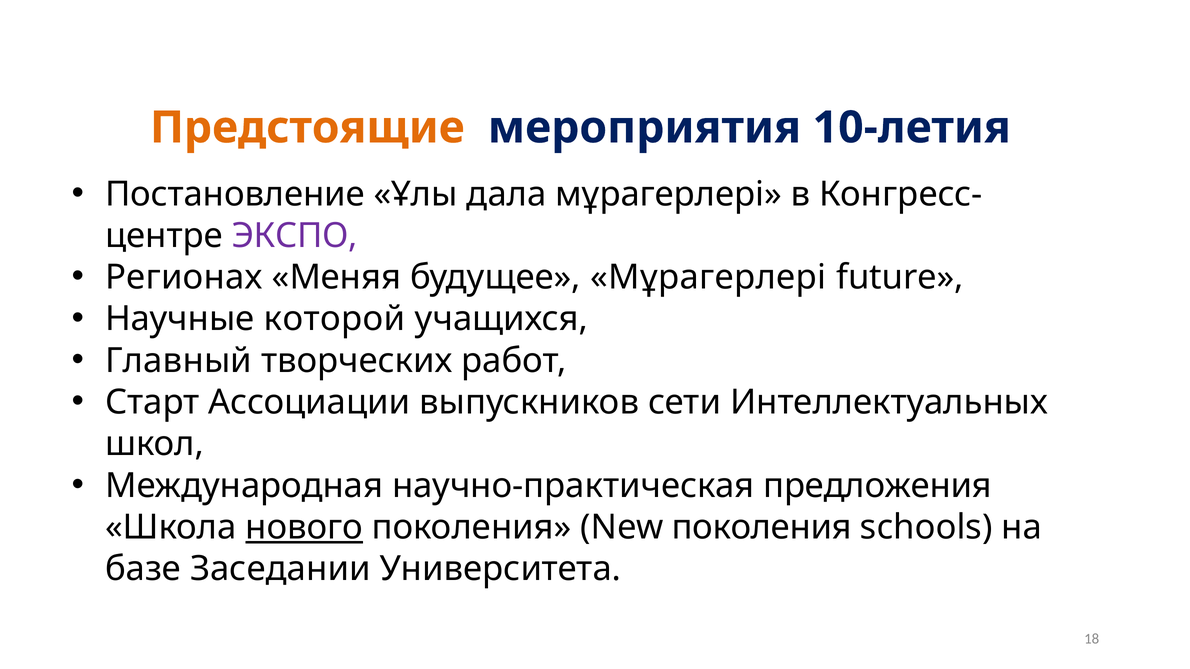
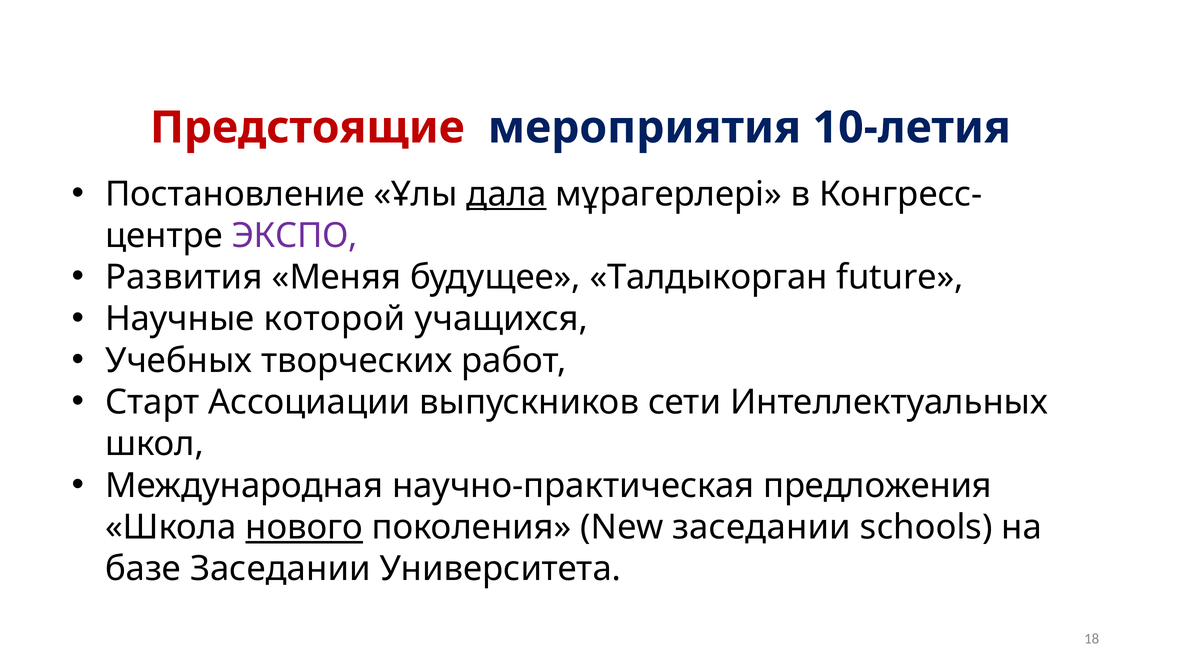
Предстоящие colour: orange -> red (307, 128)
дала underline: none -> present (506, 194)
Регионах: Регионах -> Развития (184, 278)
будущее Мұрагерлері: Мұрагерлері -> Талдыкорган (709, 278)
Главный: Главный -> Учебных (179, 361)
New поколения: поколения -> заседании (762, 528)
